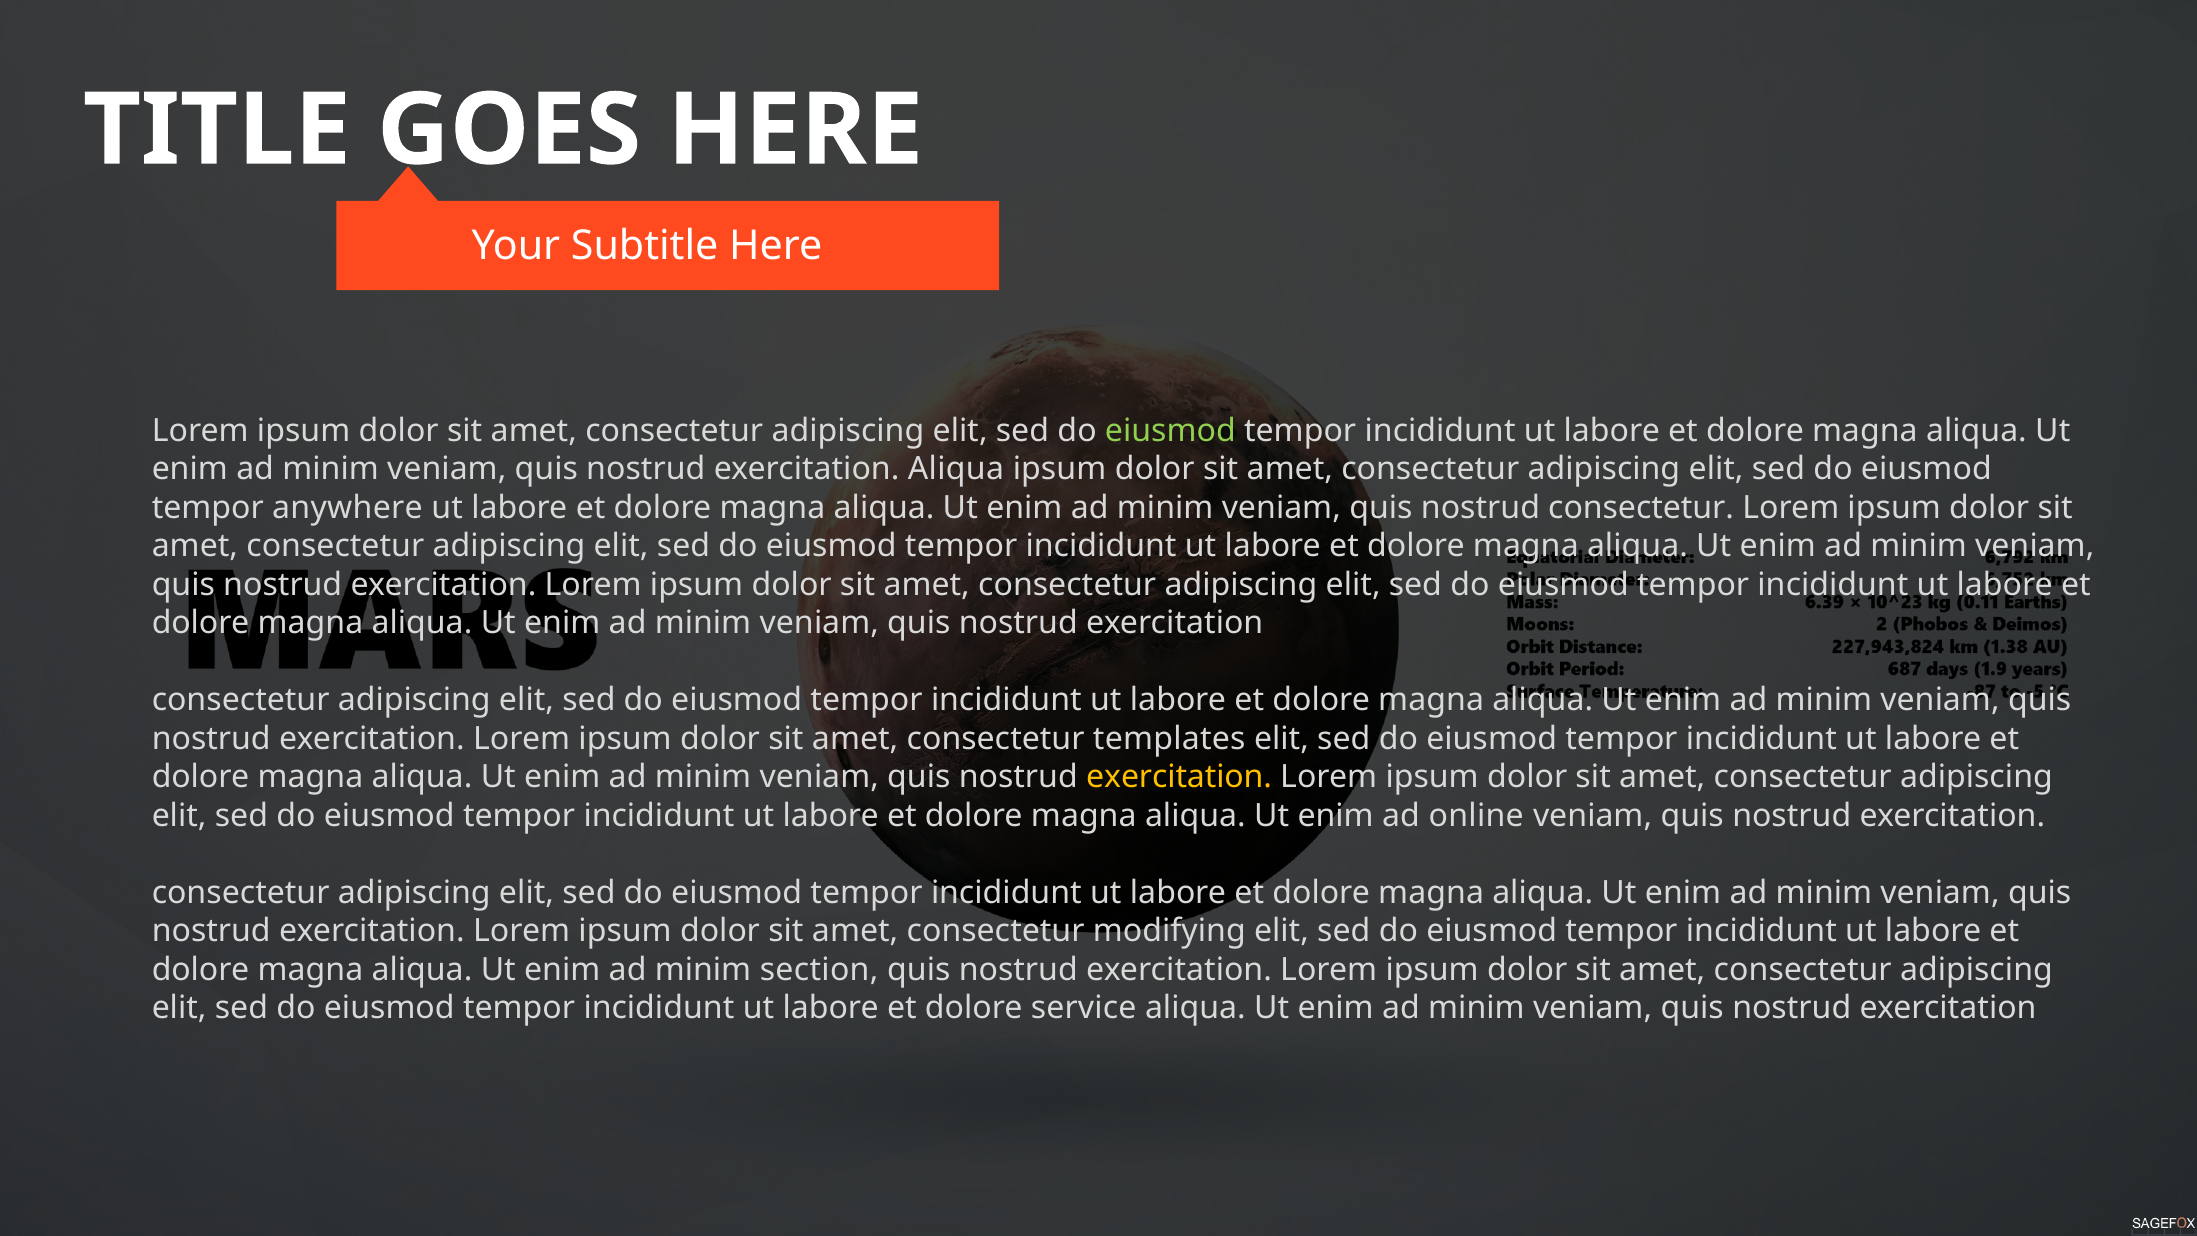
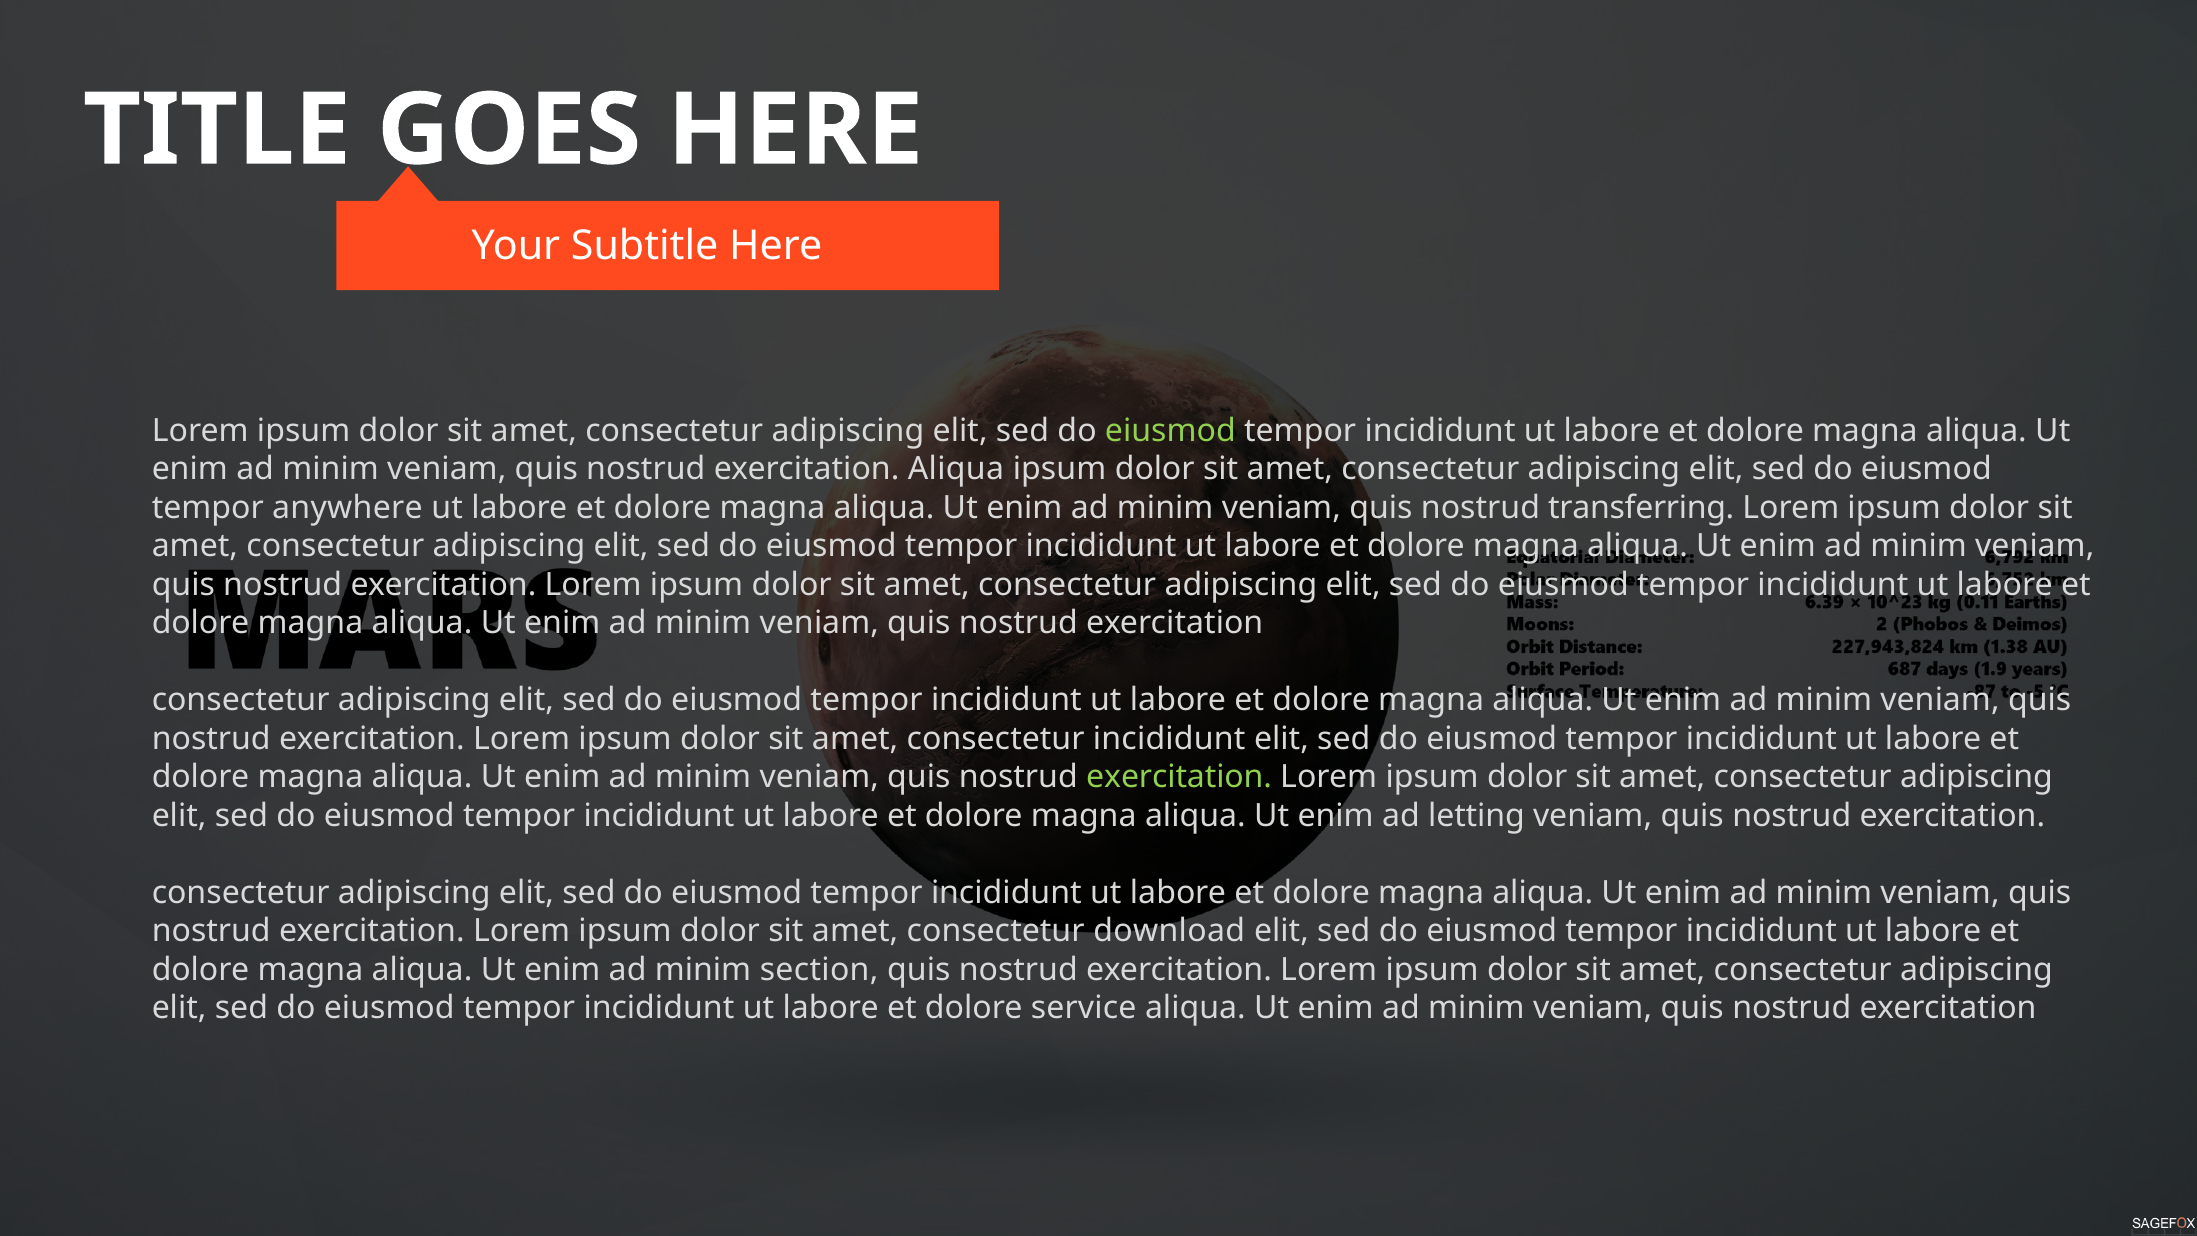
nostrud consectetur: consectetur -> transferring (1641, 508)
consectetur templates: templates -> incididunt (1169, 739)
exercitation colour: yellow -> light green (1179, 777)
online: online -> letting (1476, 816)
modifying: modifying -> download (1169, 931)
